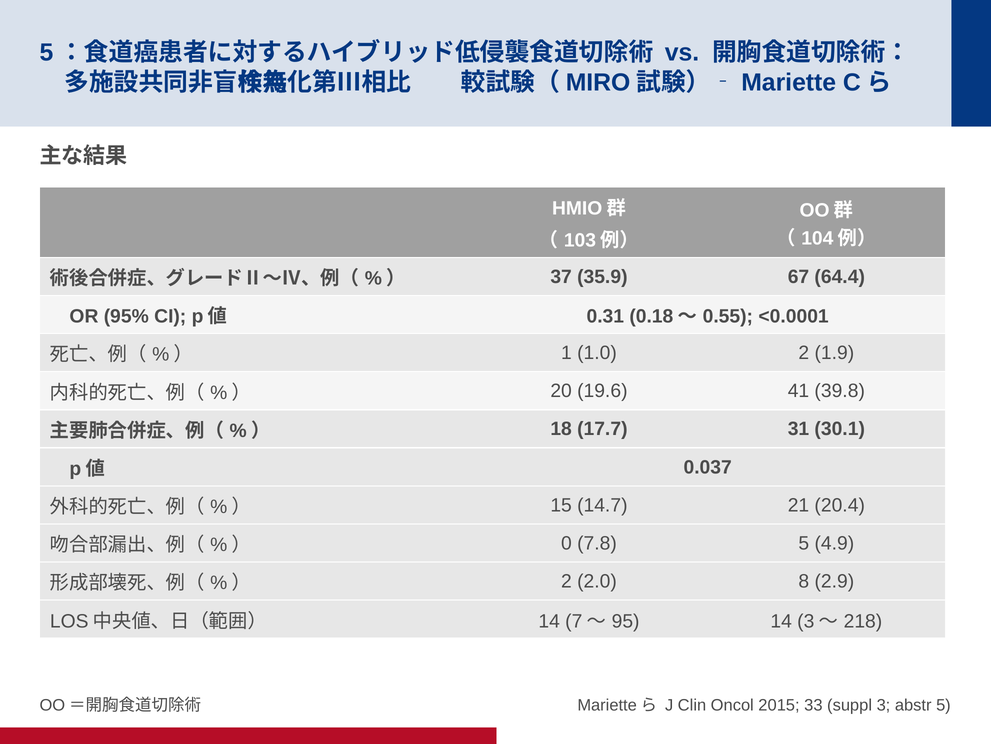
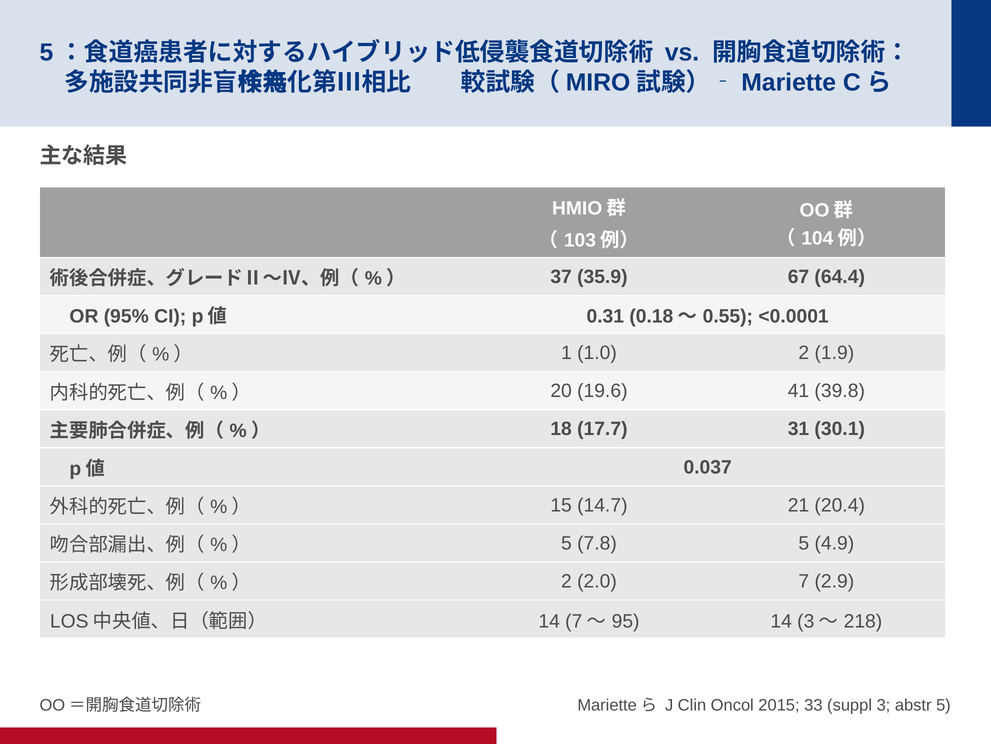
0: 0 -> 5 (566, 543)
8: 8 -> 7 (804, 581)
